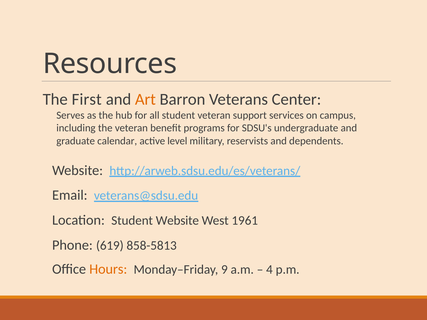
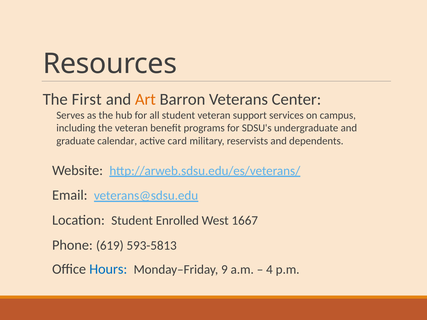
level: level -> card (177, 141)
Student Website: Website -> Enrolled (177, 221)
1961: 1961 -> 1667 (245, 221)
858-5813: 858-5813 -> 593-5813 (152, 246)
Hours colour: orange -> blue (108, 269)
